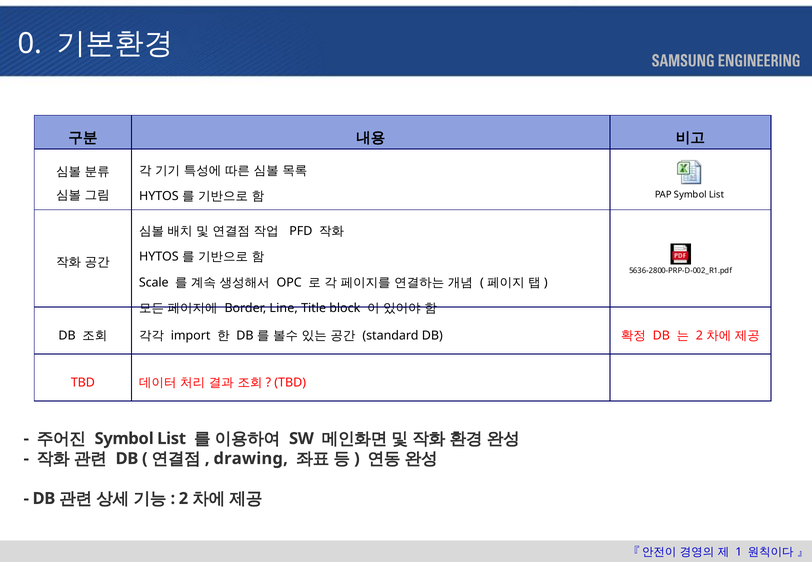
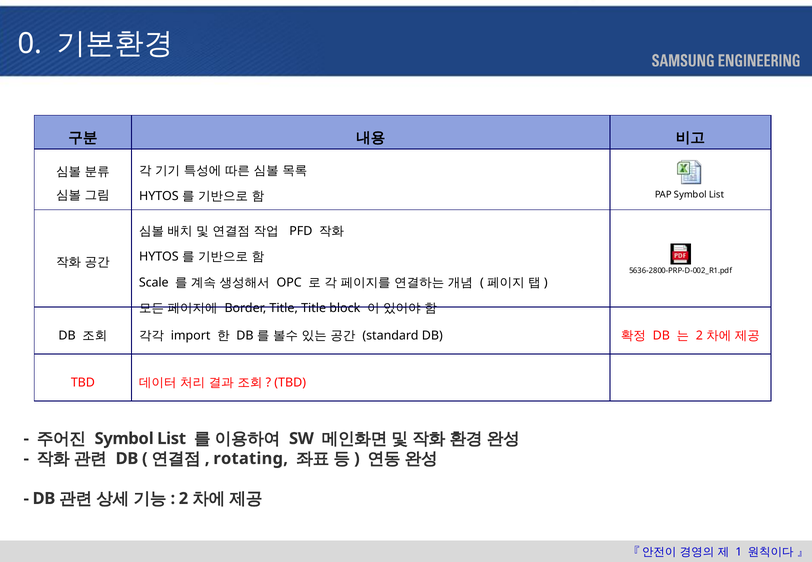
Border Line: Line -> Title (284, 308)
drawing: drawing -> rotating (251, 459)
